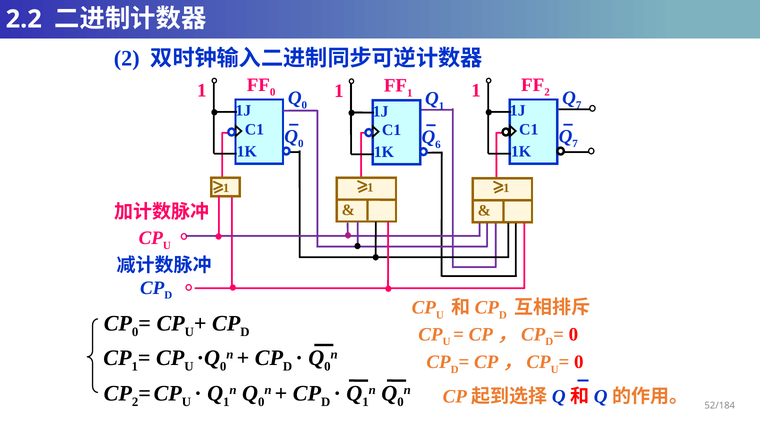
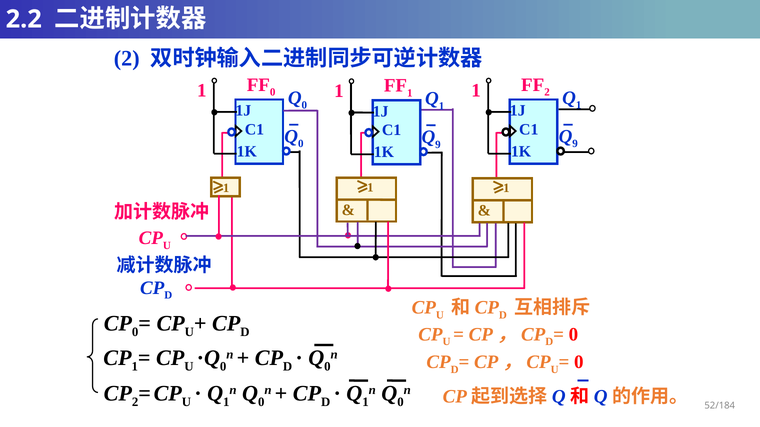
7: 7 -> 1 (579, 105)
7: 7 -> 9 (575, 144)
6: 6 -> 9 (438, 145)
